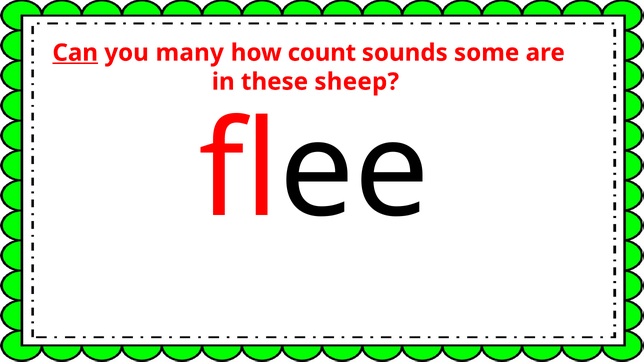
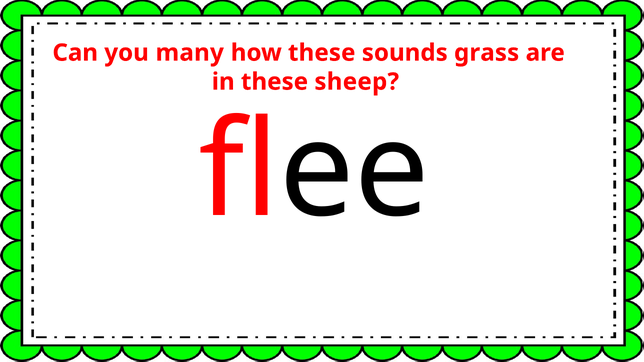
Can underline: present -> none (75, 53)
how count: count -> these (322, 53)
some: some -> grass (487, 53)
